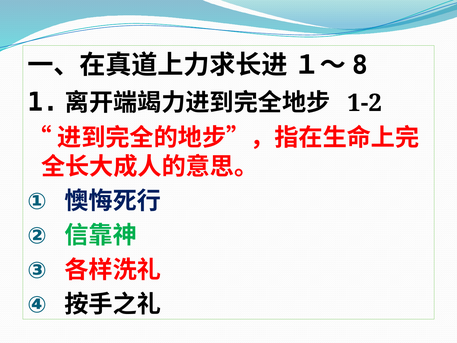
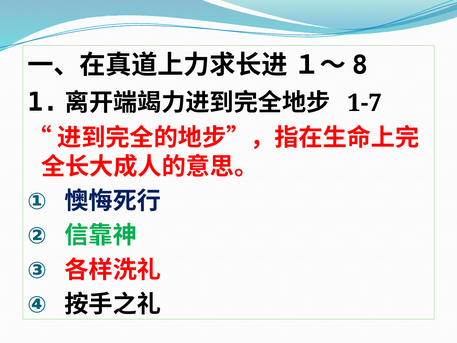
1-2: 1-2 -> 1-7 (365, 103)
